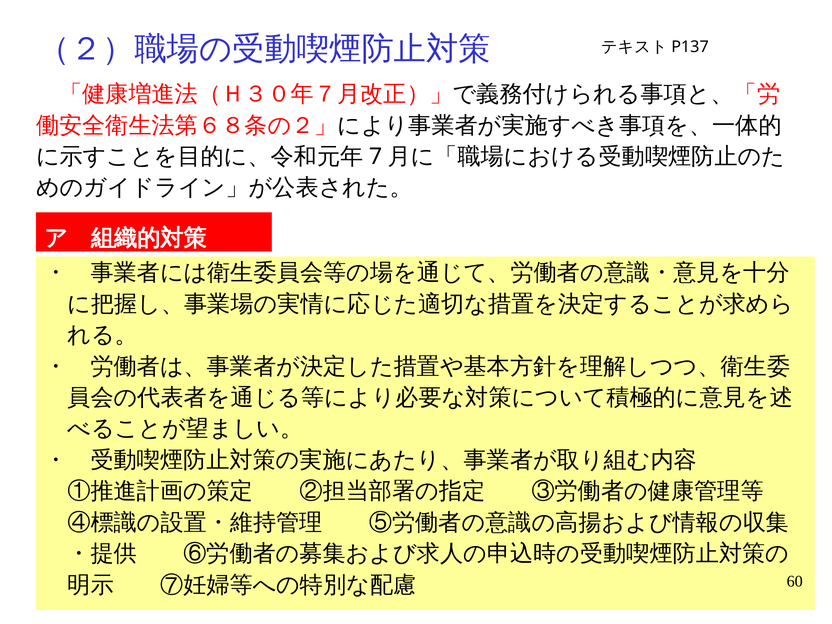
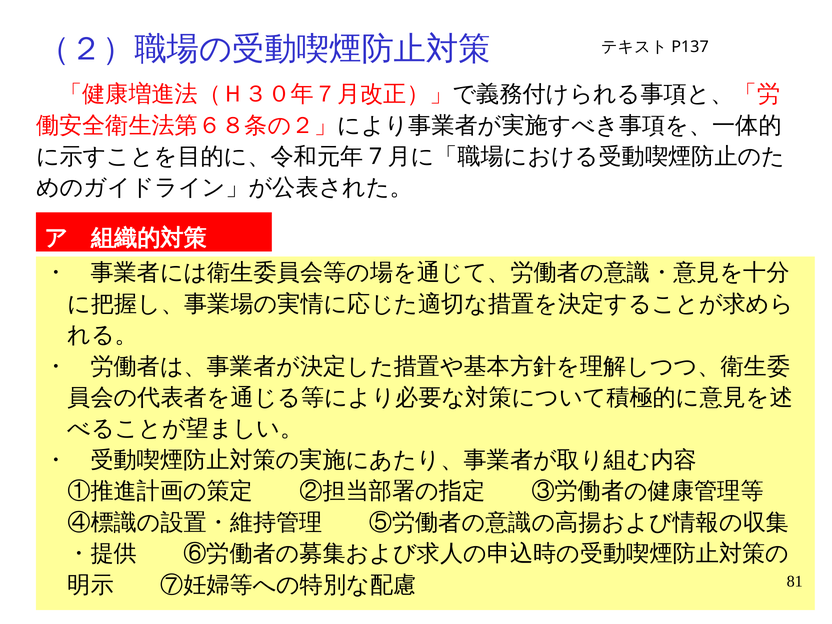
60: 60 -> 81 (795, 581)
